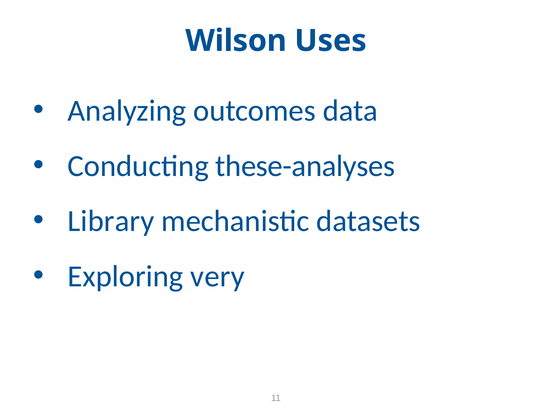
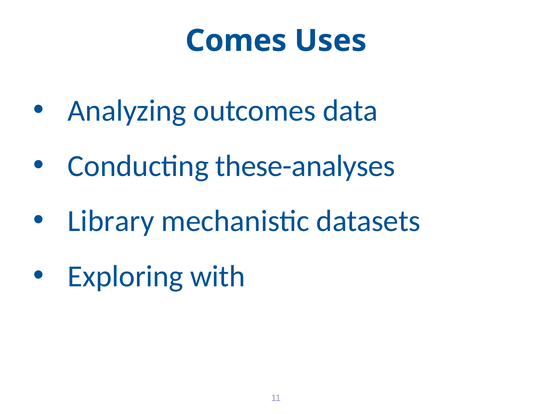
Wilson: Wilson -> Comes (236, 41)
very: very -> with (218, 276)
